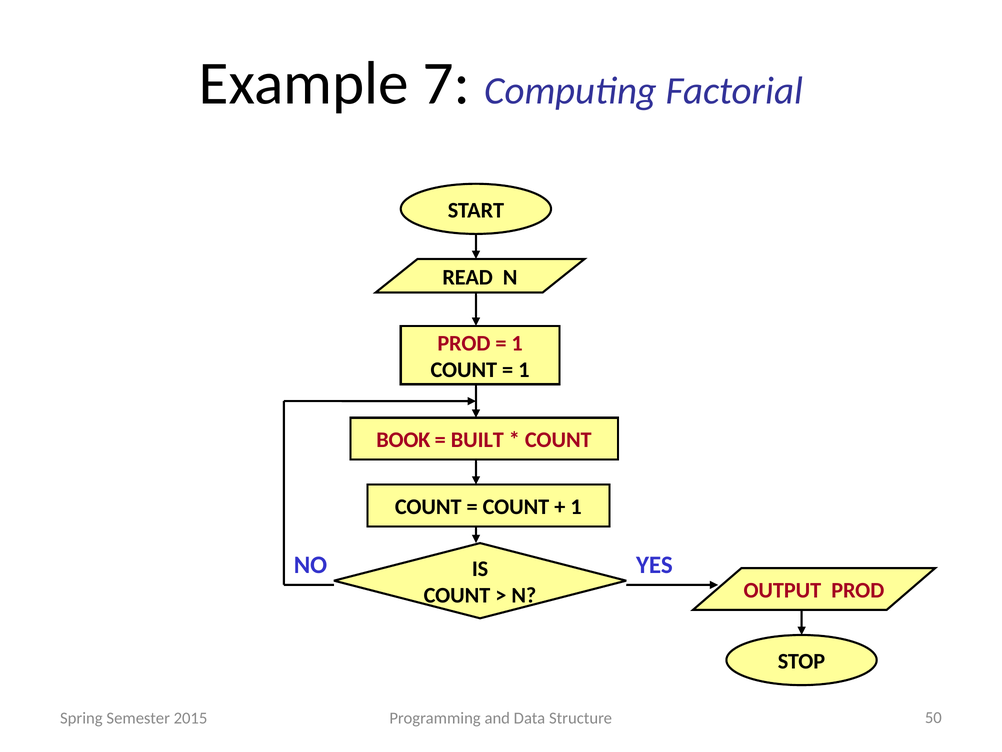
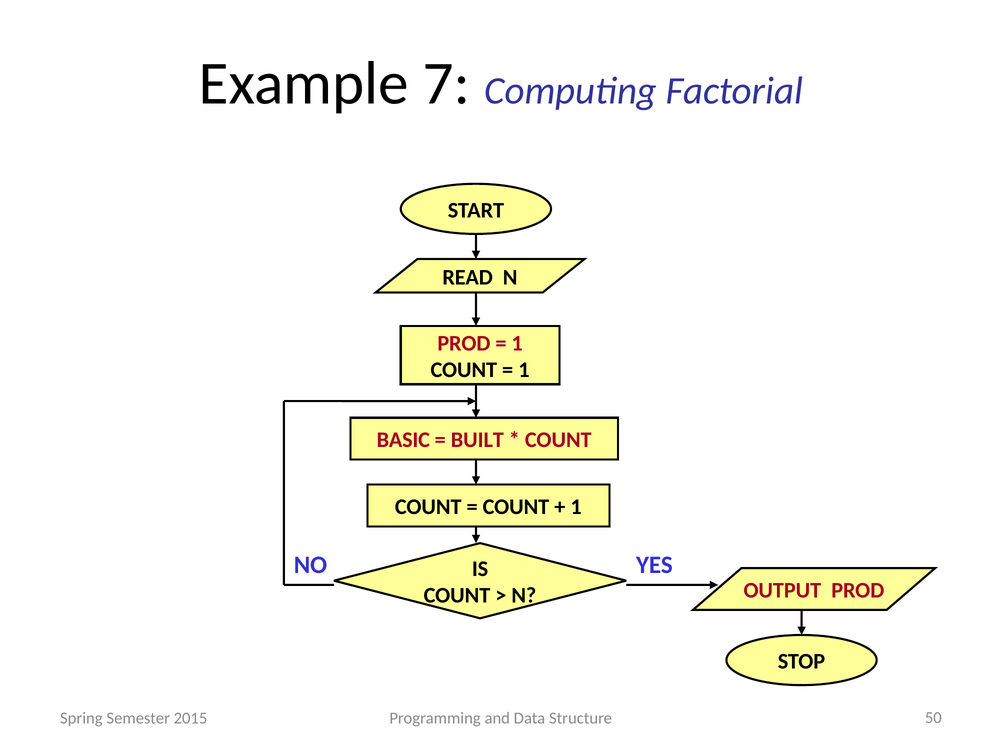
BOOK: BOOK -> BASIC (403, 440)
